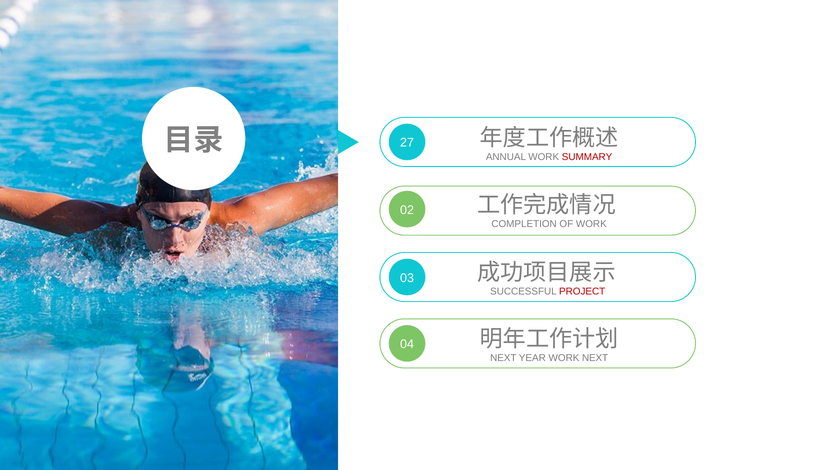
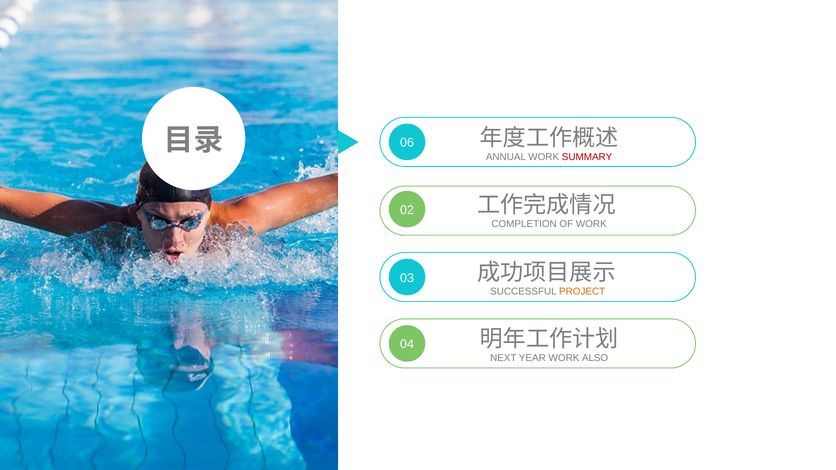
27: 27 -> 06 (407, 143)
PROJECT colour: red -> orange (582, 292)
WORK NEXT: NEXT -> ALSO (595, 358)
